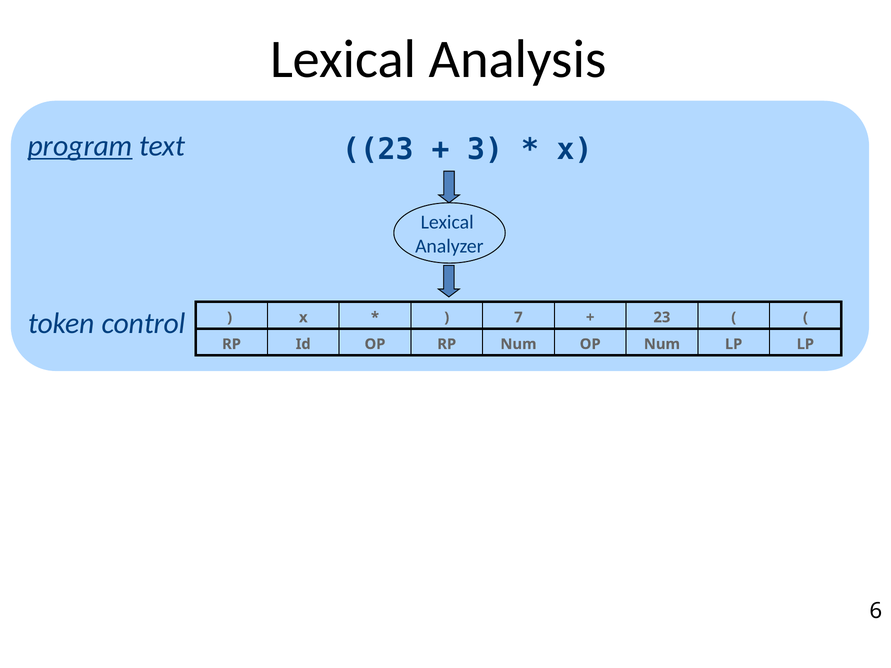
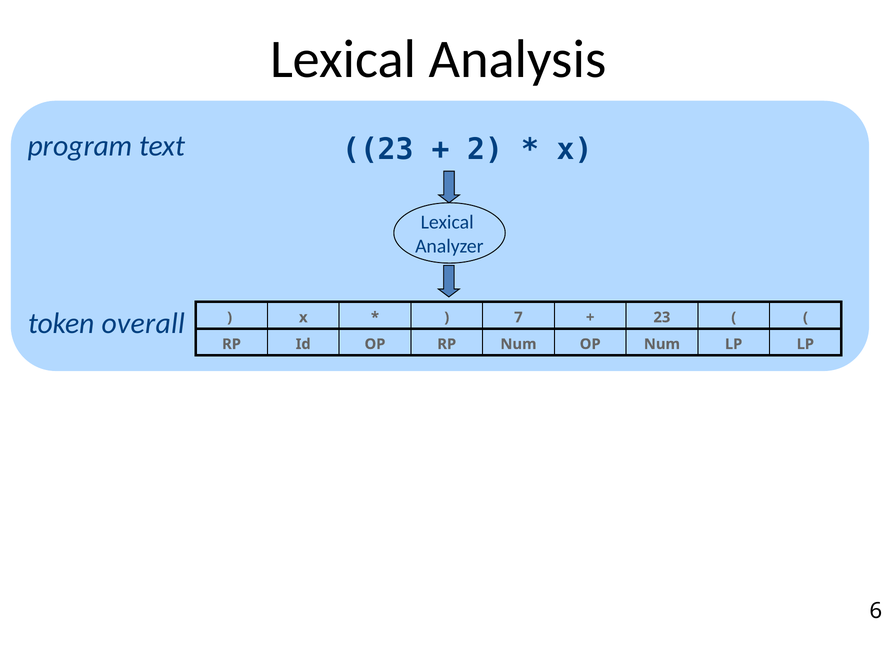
program underline: present -> none (80, 146)
3: 3 -> 2 (485, 150)
control: control -> overall (143, 323)
